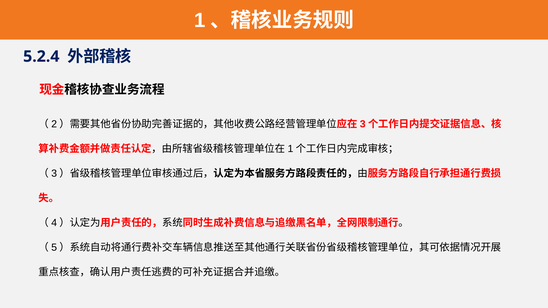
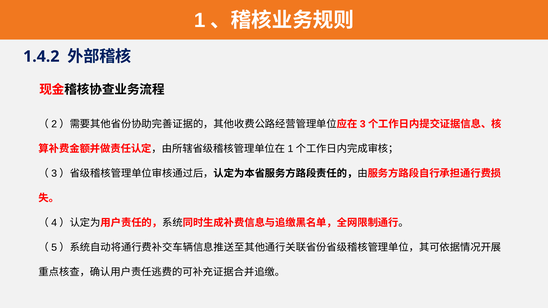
5.2.4: 5.2.4 -> 1.4.2 (41, 57)
